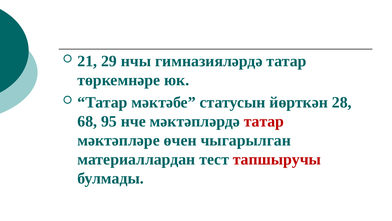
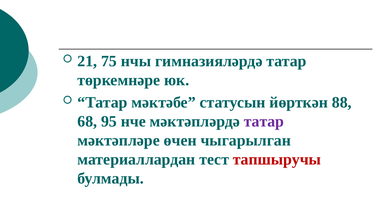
29: 29 -> 75 (109, 61)
28: 28 -> 88 (342, 102)
татар colour: red -> purple (264, 121)
